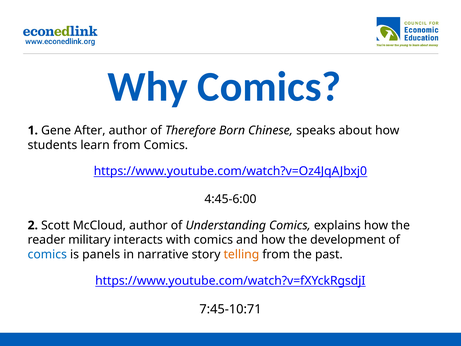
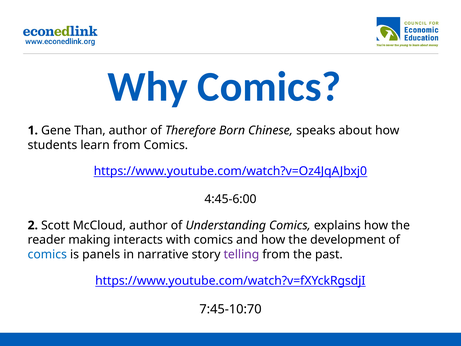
After: After -> Than (90, 130)
military: military -> making (89, 240)
telling colour: orange -> purple (241, 254)
7:45-10:71: 7:45-10:71 -> 7:45-10:70 (230, 309)
